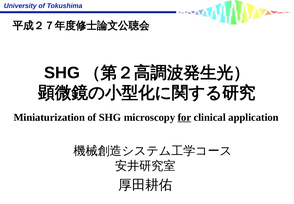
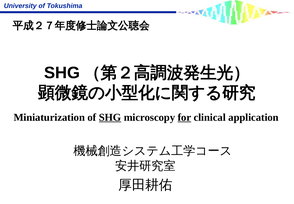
SHG underline: none -> present (110, 117)
